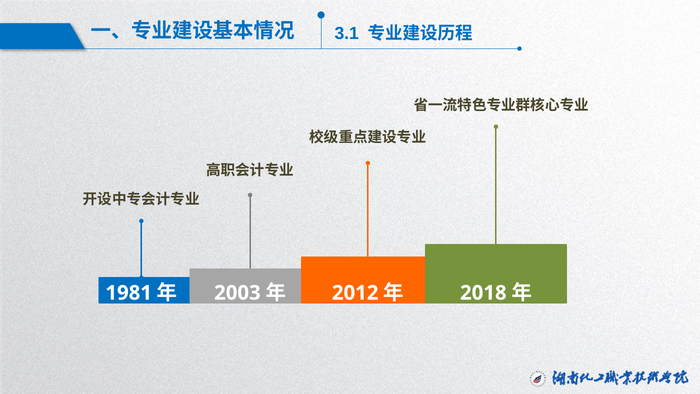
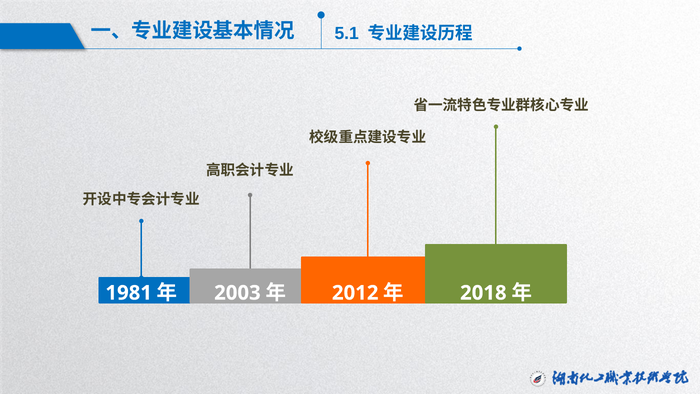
3.1: 3.1 -> 5.1 (347, 33)
